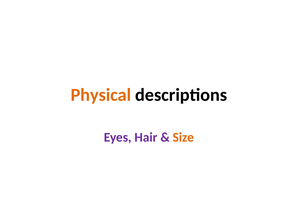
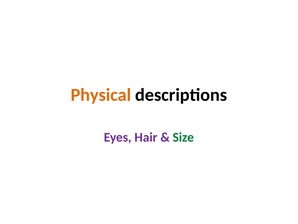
Size colour: orange -> green (183, 137)
